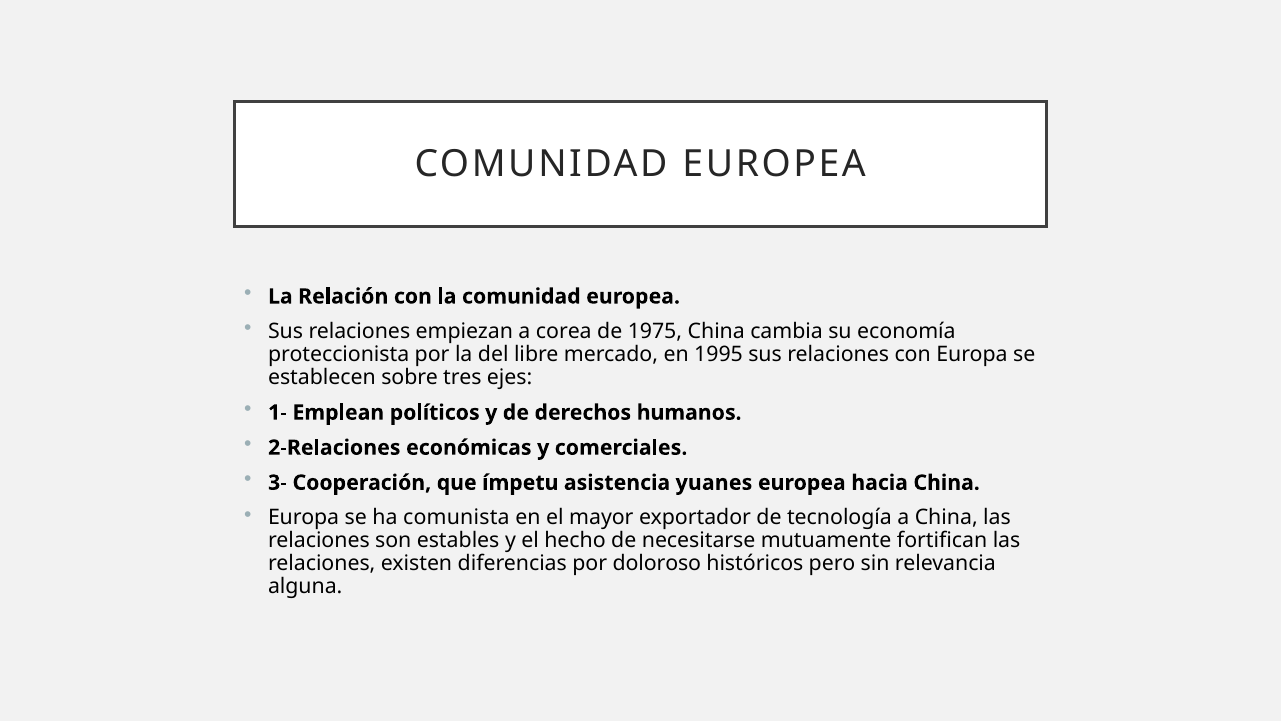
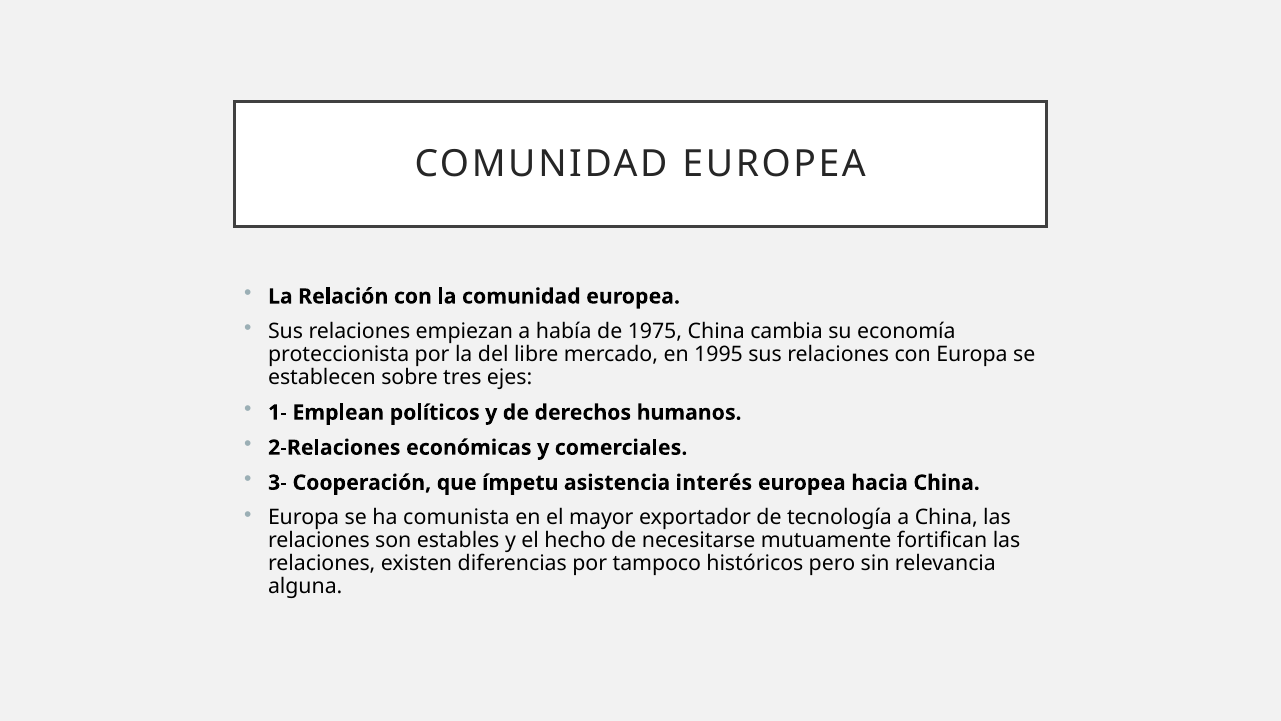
corea: corea -> había (564, 331)
yuanes: yuanes -> interés (714, 482)
doloroso: doloroso -> tampoco (657, 564)
